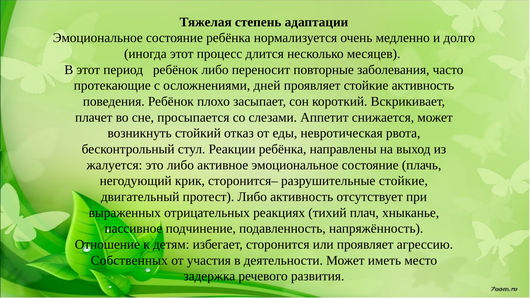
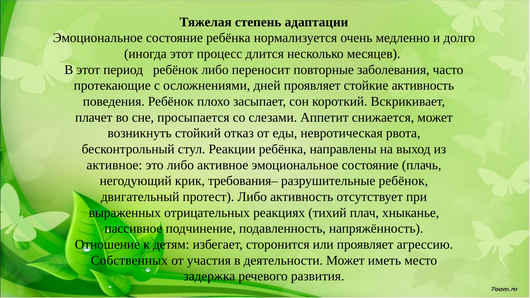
жалуется: жалуется -> активное (114, 165)
сторонится–: сторонится– -> требования– (243, 181)
разрушительные стойкие: стойкие -> ребёнок (403, 181)
